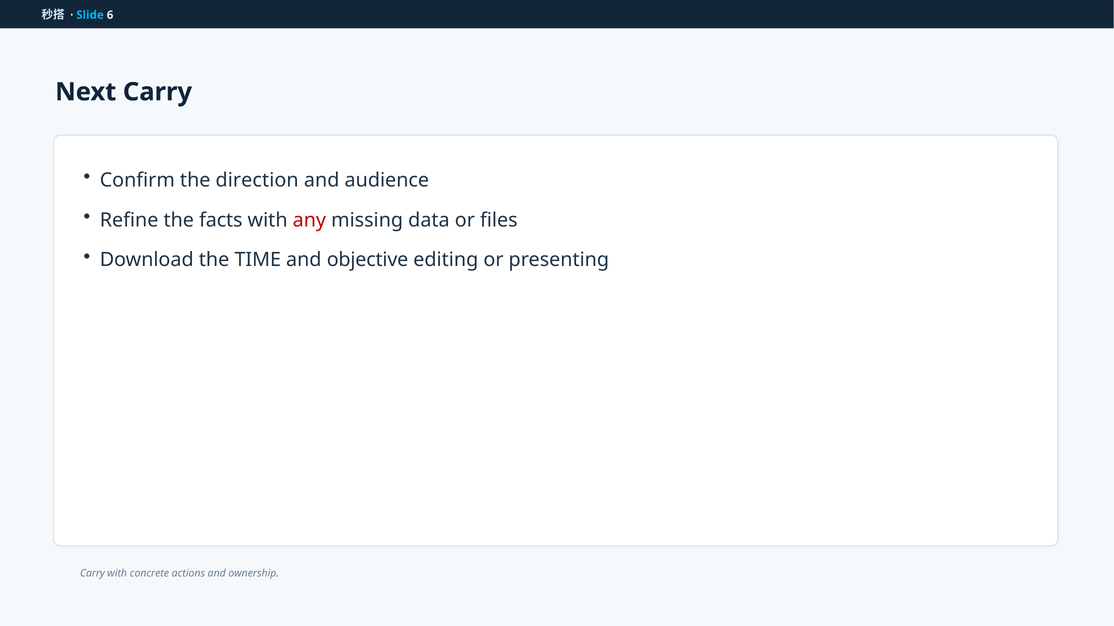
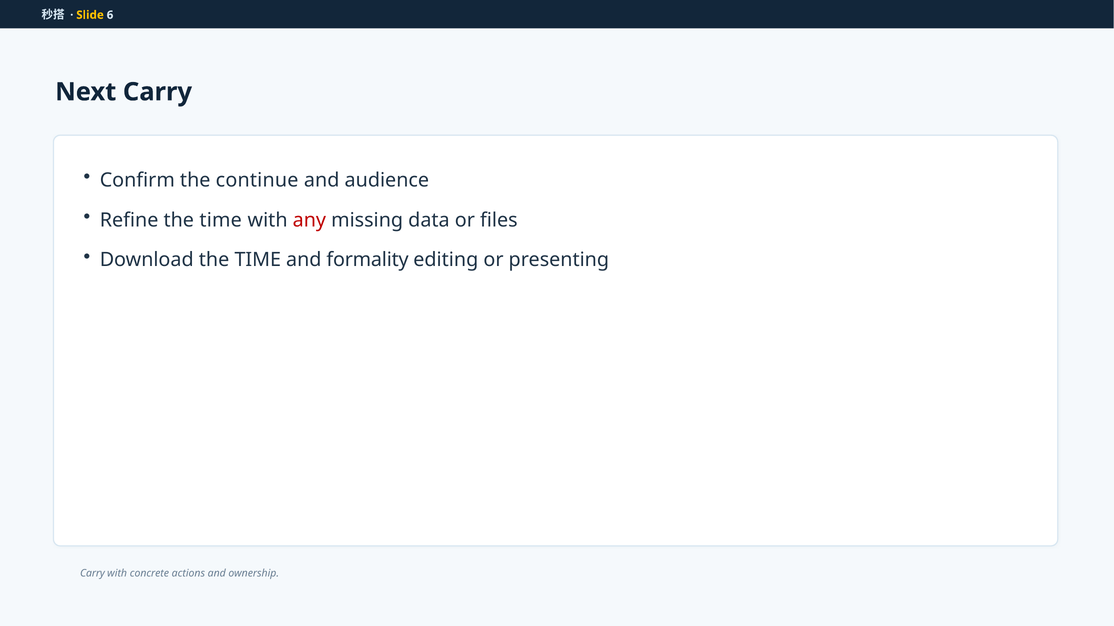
Slide colour: light blue -> yellow (90, 15)
direction: direction -> continue (257, 180)
Refine the facts: facts -> time (221, 220)
objective: objective -> formality (368, 260)
